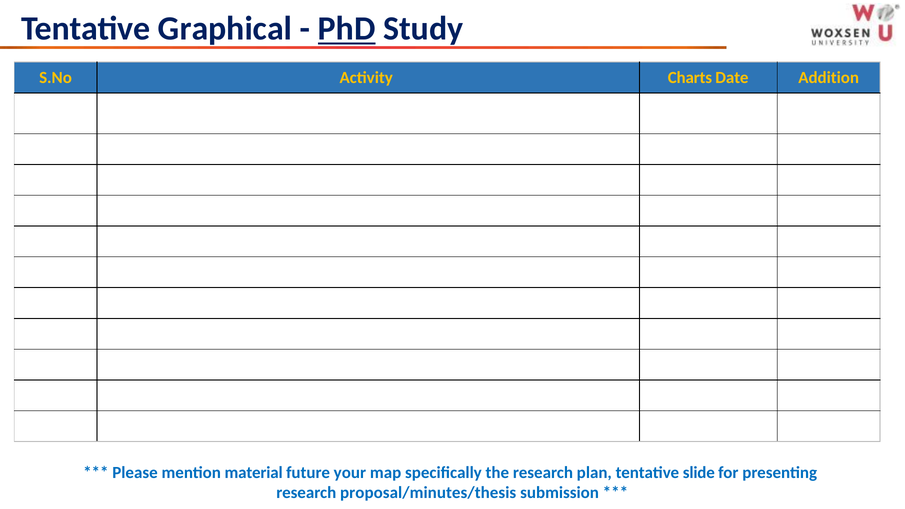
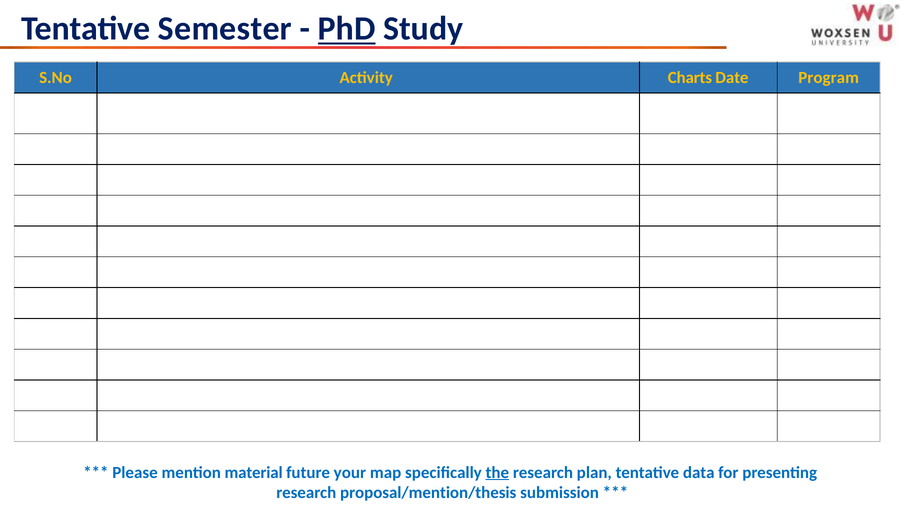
Graphical: Graphical -> Semester (225, 29)
Addition: Addition -> Program (829, 78)
the underline: none -> present (497, 472)
slide: slide -> data (699, 472)
proposal/minutes/thesis: proposal/minutes/thesis -> proposal/mention/thesis (428, 493)
